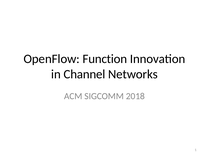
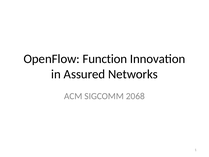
Channel: Channel -> Assured (84, 74)
2018: 2018 -> 2068 (135, 96)
